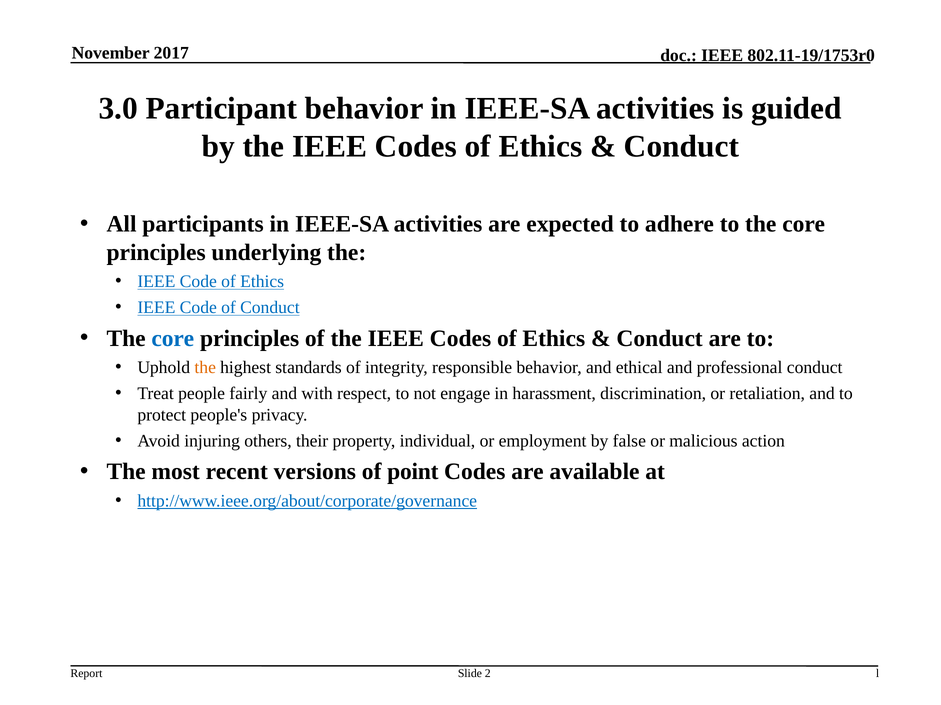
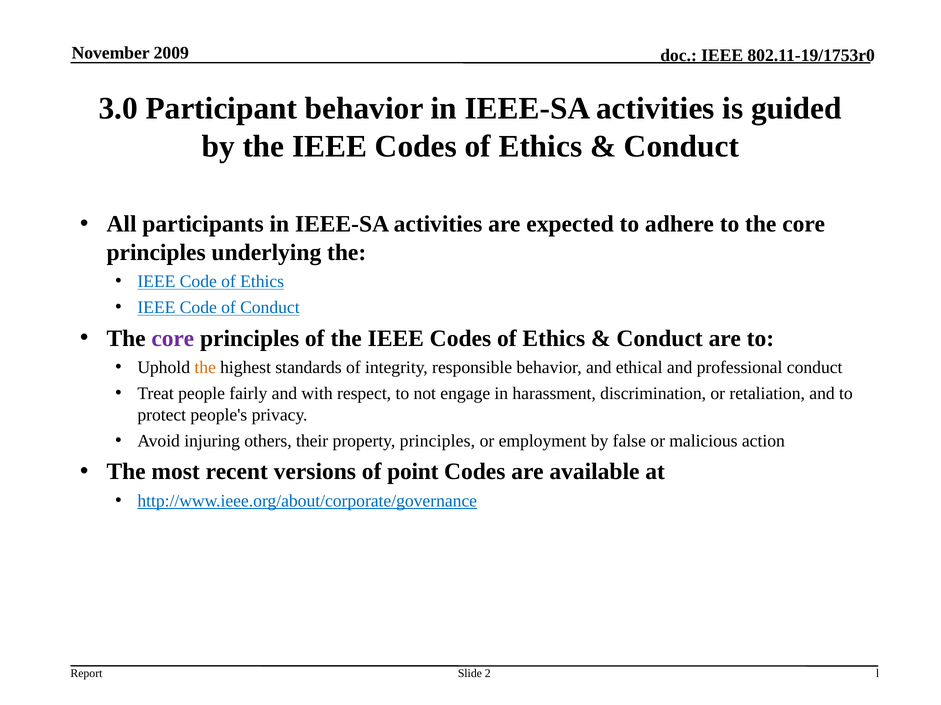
2017: 2017 -> 2009 (171, 53)
core colour: blue -> purple (173, 339)
property individual: individual -> principles (437, 441)
